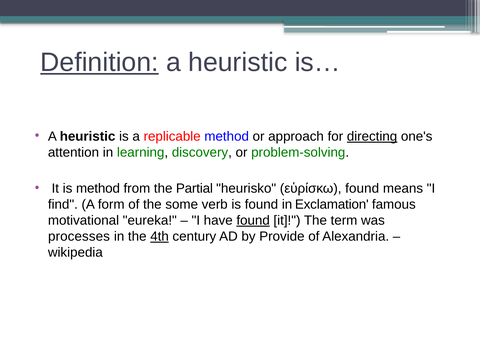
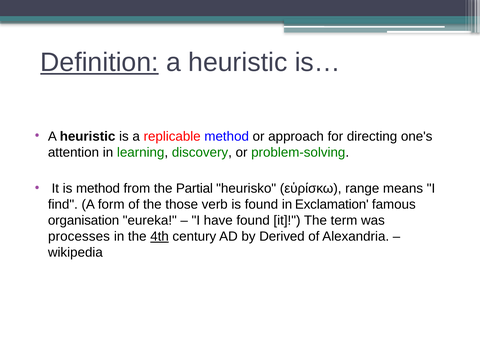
directing underline: present -> none (372, 136)
εὑρίσκω found: found -> range (362, 188)
some: some -> those (182, 204)
motivational: motivational -> organisation (84, 220)
found underline: present -> none (253, 220)
Provide: Provide -> Derived (282, 236)
